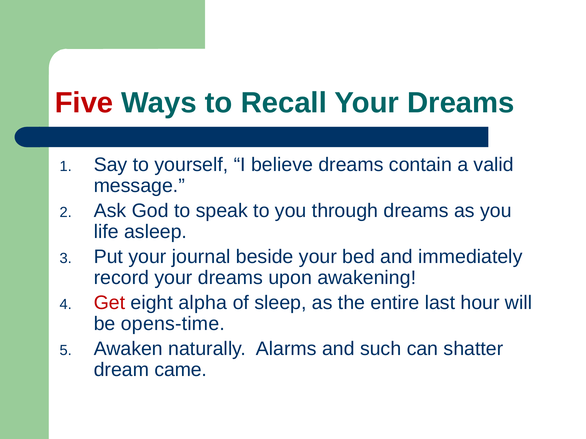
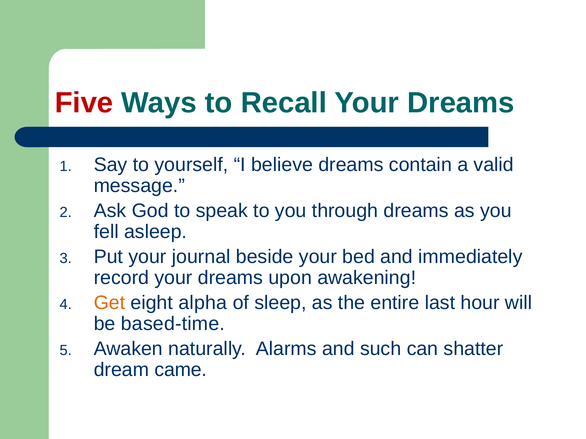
life: life -> fell (106, 232)
Get colour: red -> orange (109, 303)
opens-time: opens-time -> based-time (173, 324)
